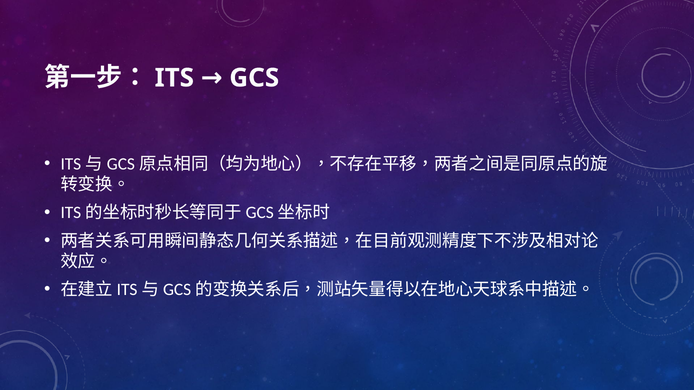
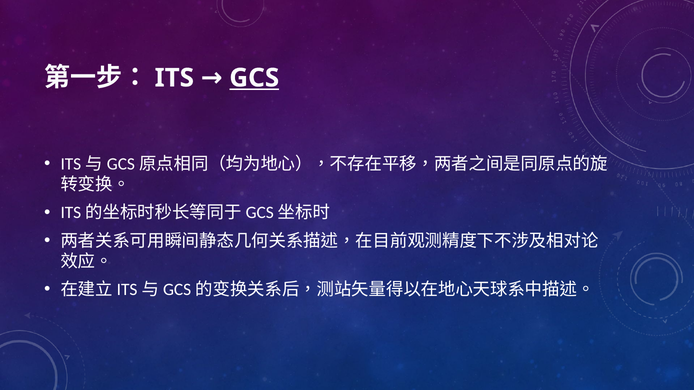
GCS underline: none -> present (254, 78)
